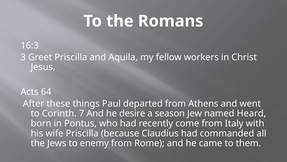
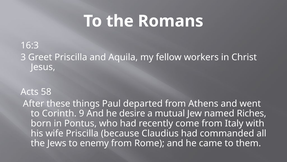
64: 64 -> 58 (46, 91)
7: 7 -> 9 (82, 113)
season: season -> mutual (170, 113)
Heard: Heard -> Riches (252, 113)
